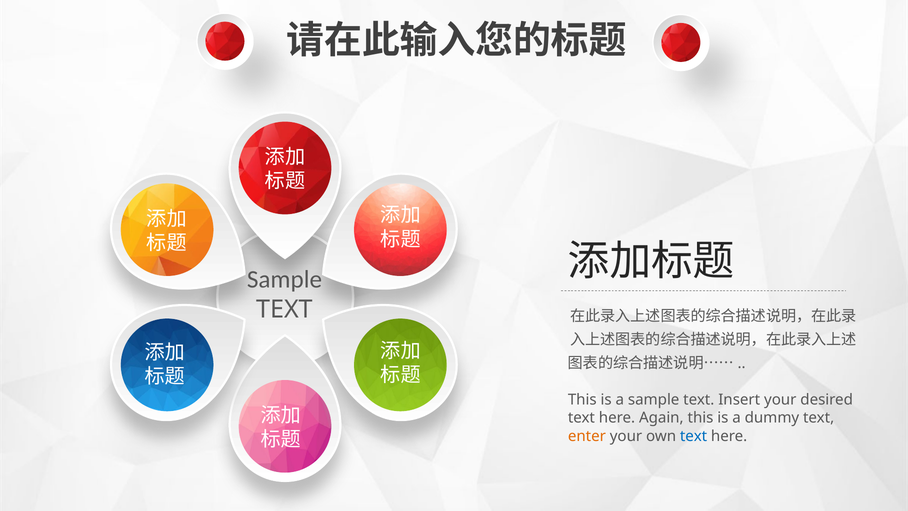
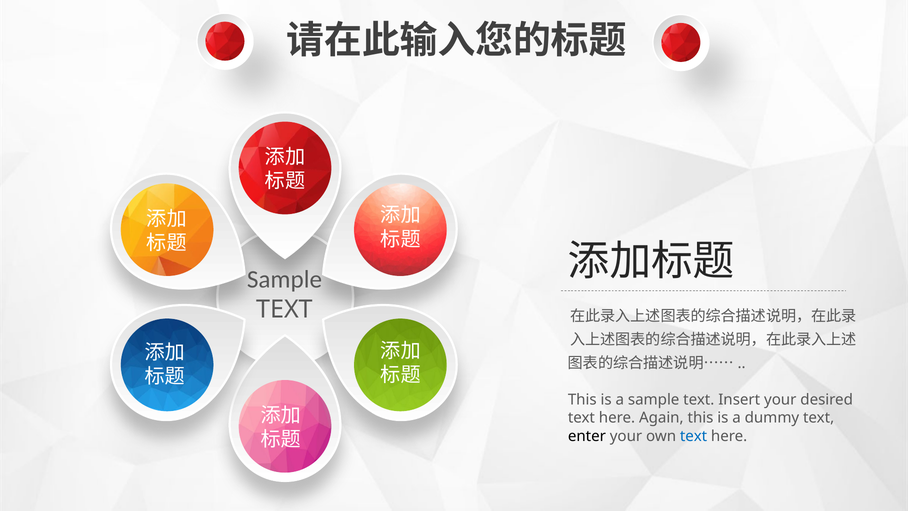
enter colour: orange -> black (587, 436)
